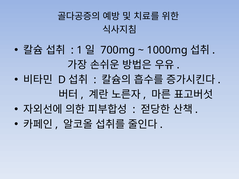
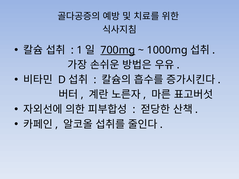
700mg underline: none -> present (118, 50)
